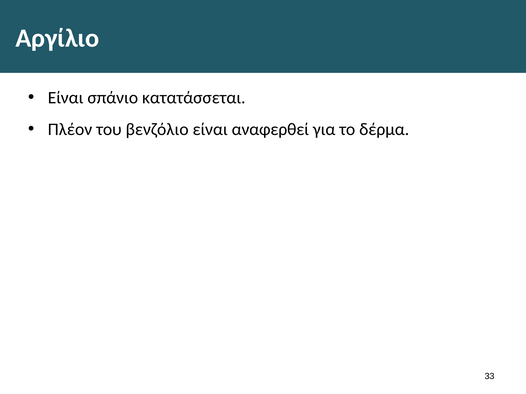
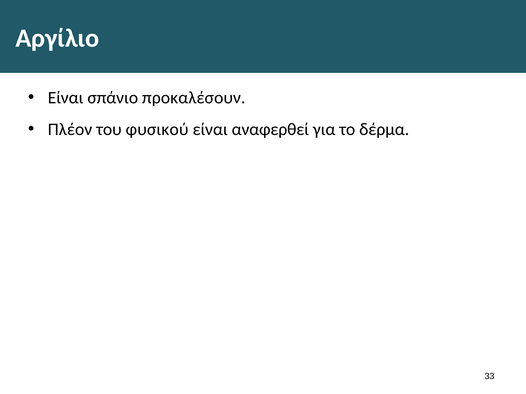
κατατάσσεται: κατατάσσεται -> προκαλέσουν (194, 98)
βενζόλιο: βενζόλιο -> φυσικού (157, 130)
